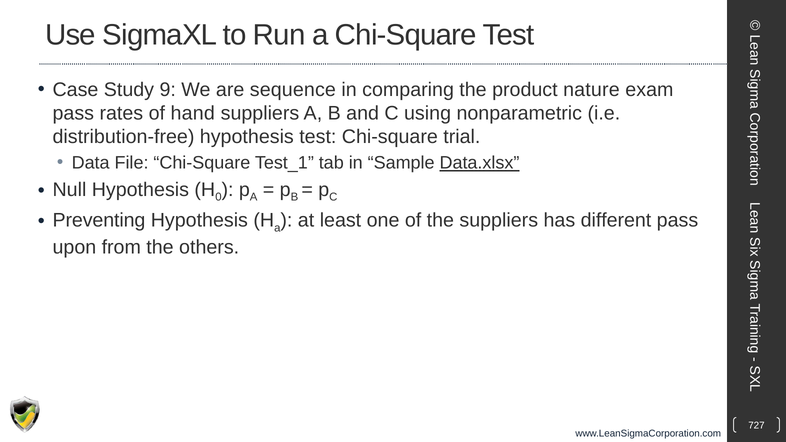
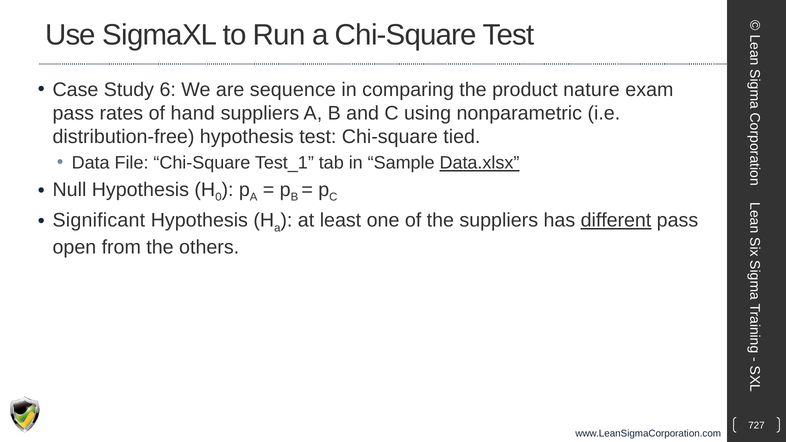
9: 9 -> 6 (168, 90)
trial: trial -> tied (462, 137)
Preventing: Preventing -> Significant (99, 220)
different underline: none -> present (616, 220)
upon: upon -> open (74, 247)
